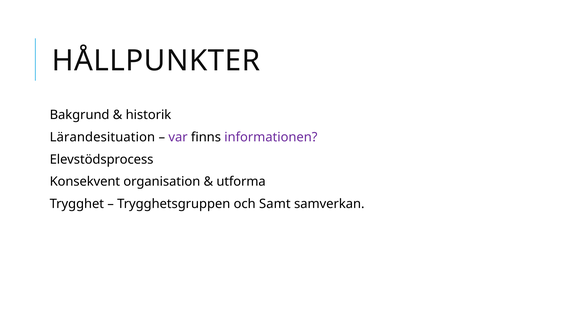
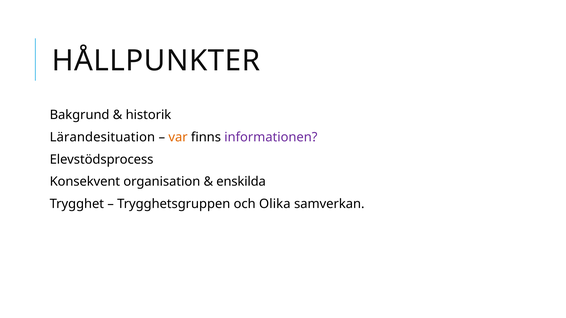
var colour: purple -> orange (178, 137)
utforma: utforma -> enskilda (241, 182)
Samt: Samt -> Olika (275, 204)
